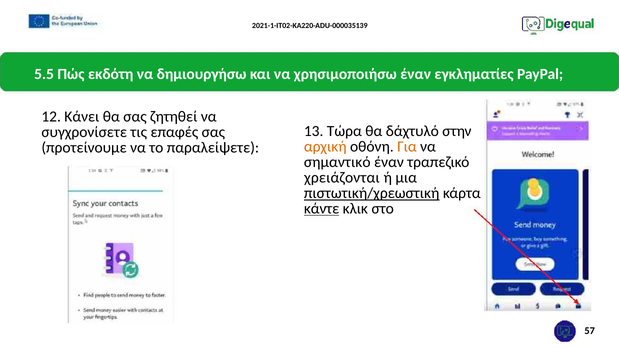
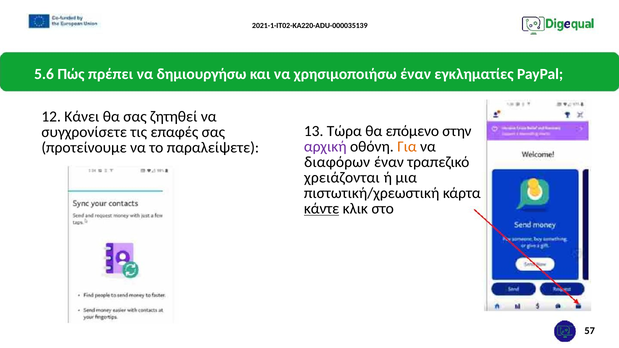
5.5: 5.5 -> 5.6 (44, 74)
εκδότη: εκδότη -> πρέπει (111, 74)
δάχτυλό: δάχτυλό -> επόμενο (412, 131)
αρχική colour: orange -> purple (325, 147)
σημαντικό: σημαντικό -> διαφόρων (337, 162)
πιστωτική/χρεωστική underline: present -> none (372, 193)
